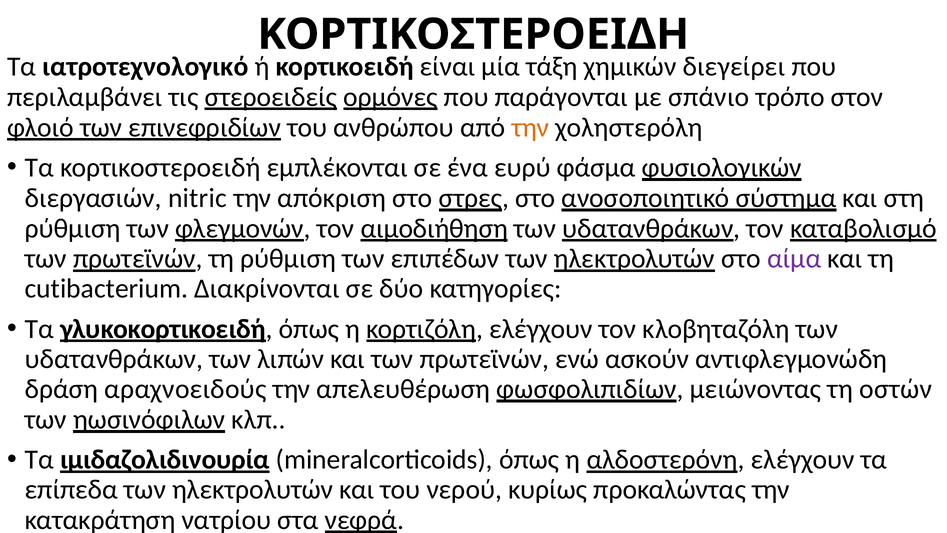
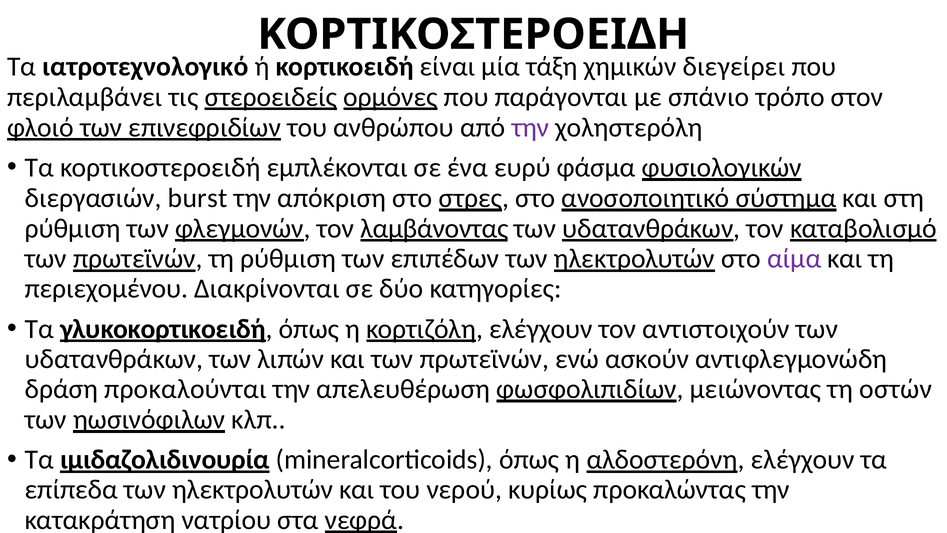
την colour: orange -> purple (530, 127)
nitric: nitric -> burst (198, 198)
αιμοδιήθηση: αιμοδιήθηση -> λαμβάνοντας (434, 228)
cutibacterium: cutibacterium -> περιεχομένου (107, 289)
κλοβηταζόλη: κλοβηταζόλη -> αντιστοιχούν (716, 329)
αραχνοειδούς: αραχνοειδούς -> προκαλούνται (185, 389)
